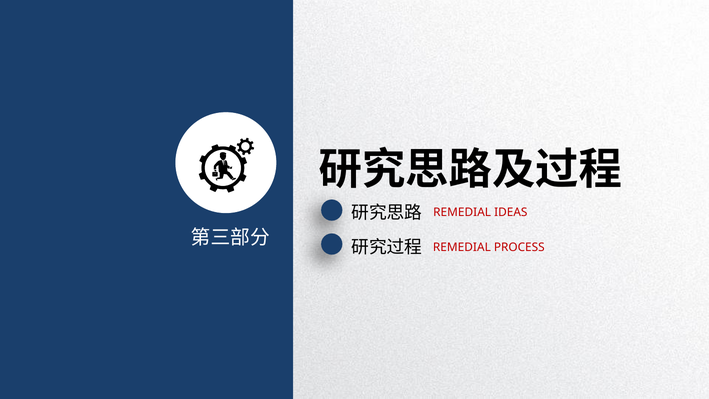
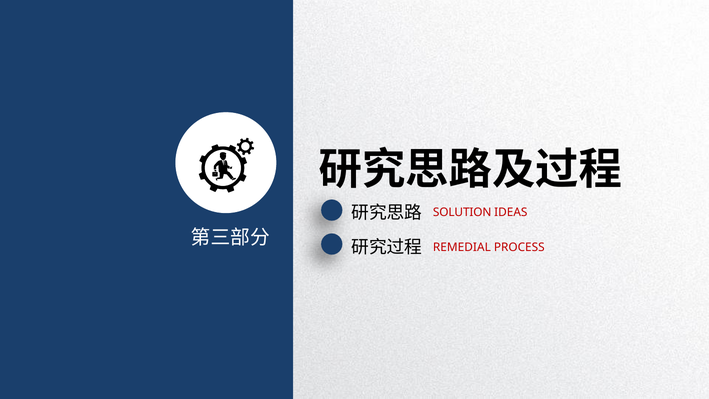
REMEDIAL: REMEDIAL -> SOLUTION (462, 212)
